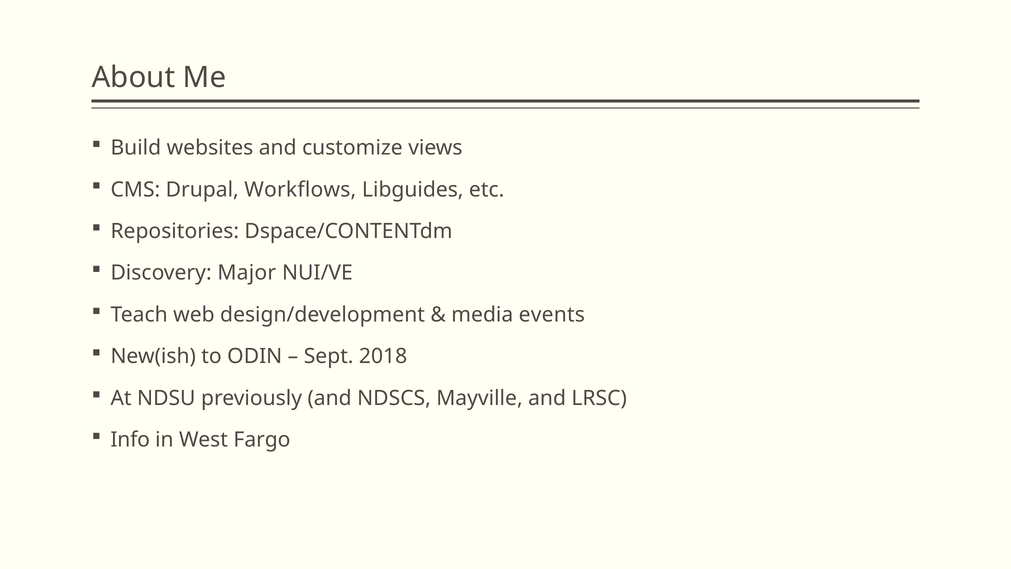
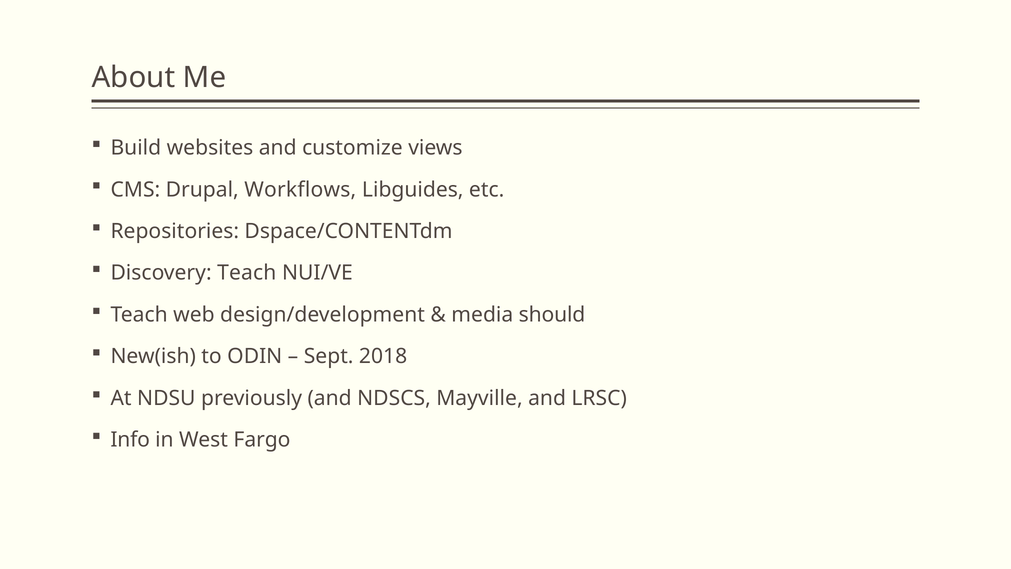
Discovery Major: Major -> Teach (247, 273)
events: events -> should (552, 315)
